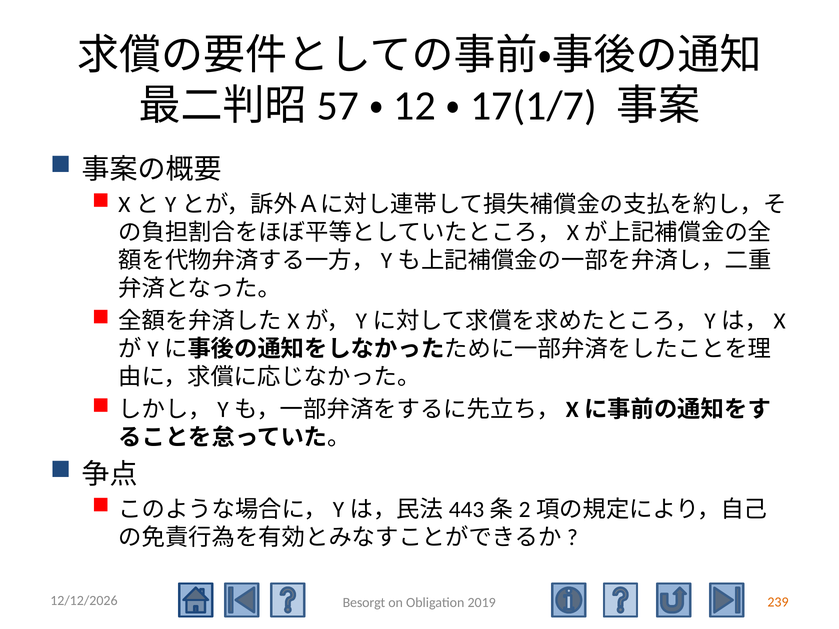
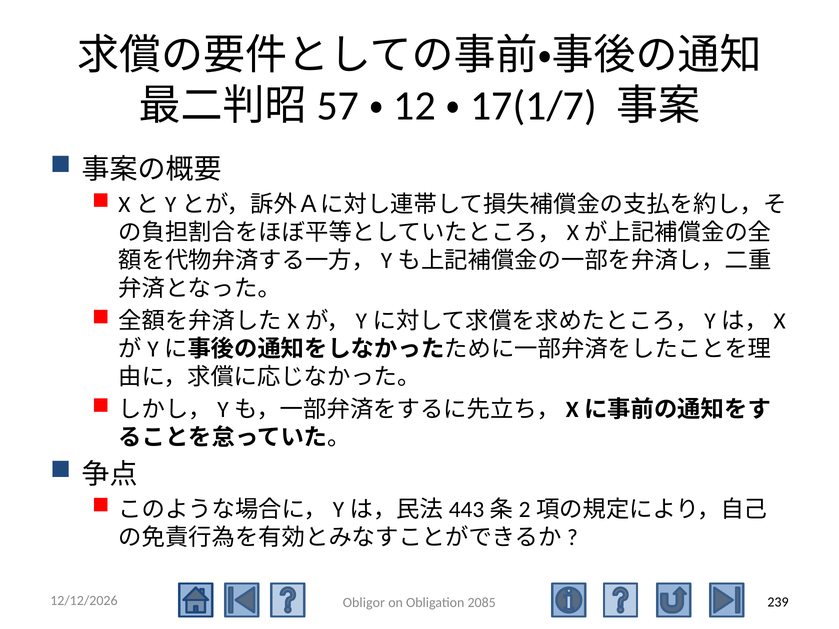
239 colour: orange -> black (778, 603)
Besorgt: Besorgt -> Obligor (364, 603)
2019: 2019 -> 2085 (482, 603)
